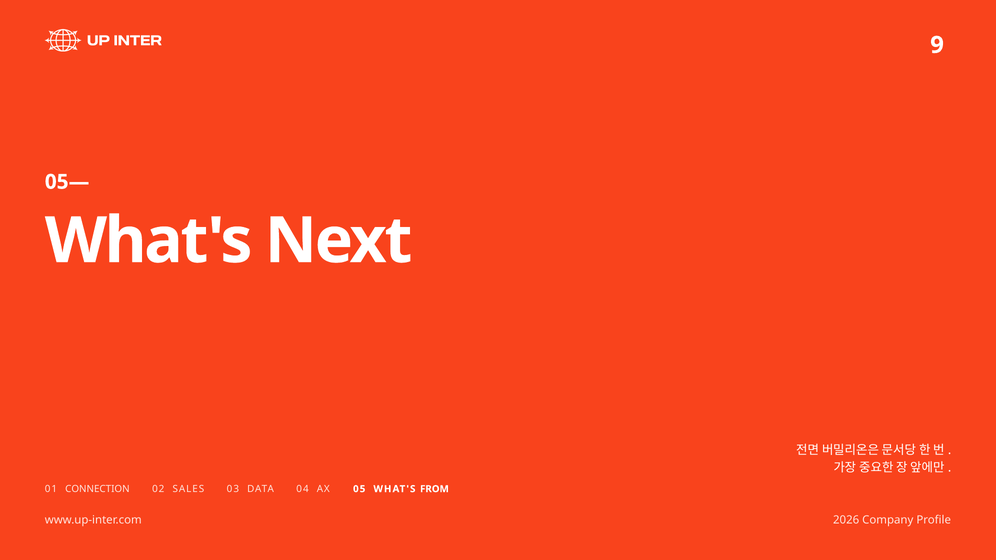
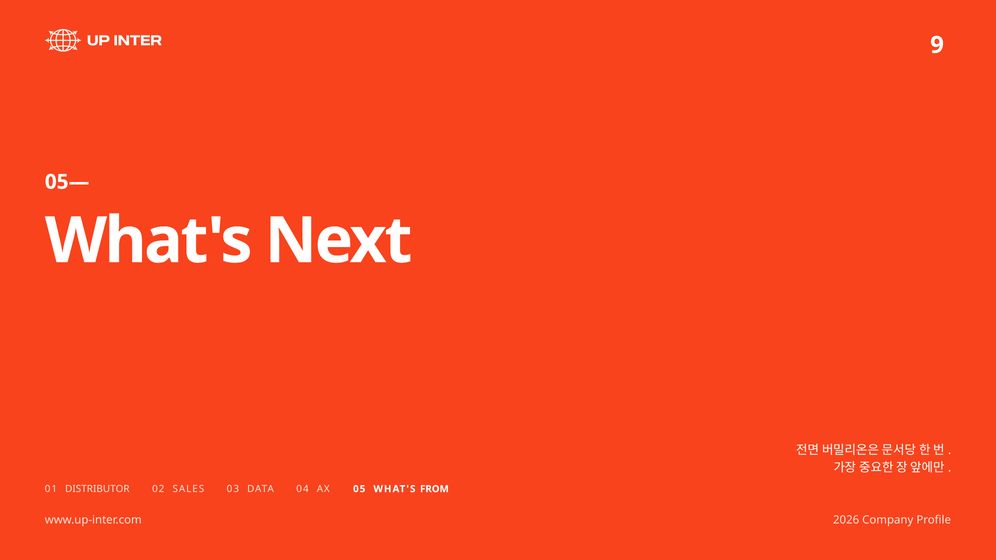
CONNECTION: CONNECTION -> DISTRIBUTOR (97, 489)
